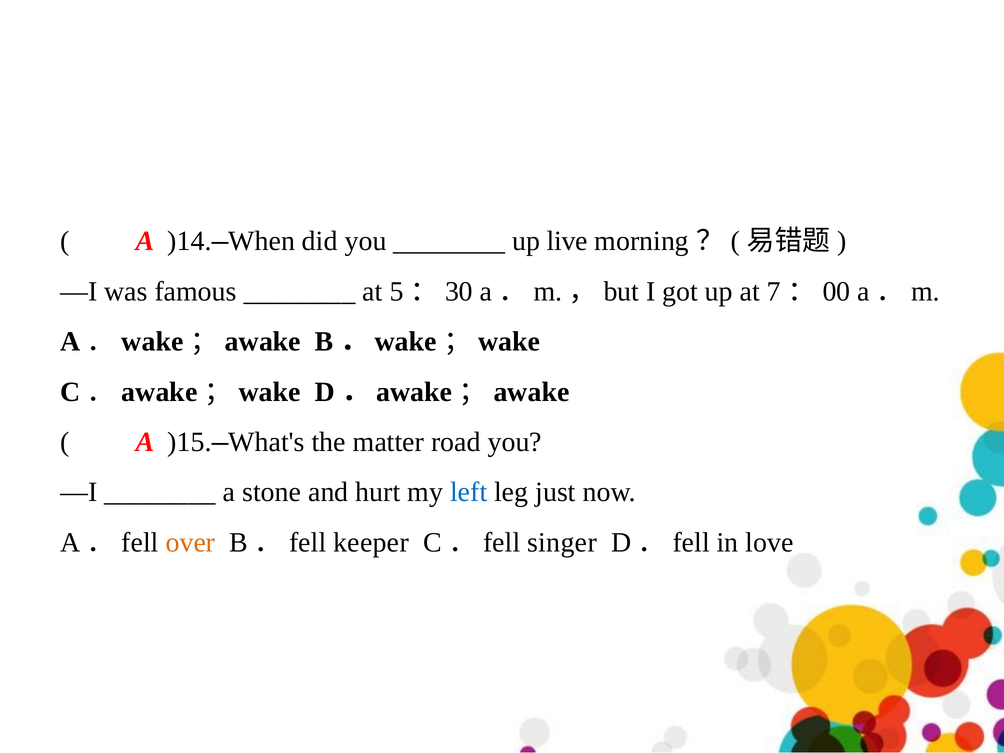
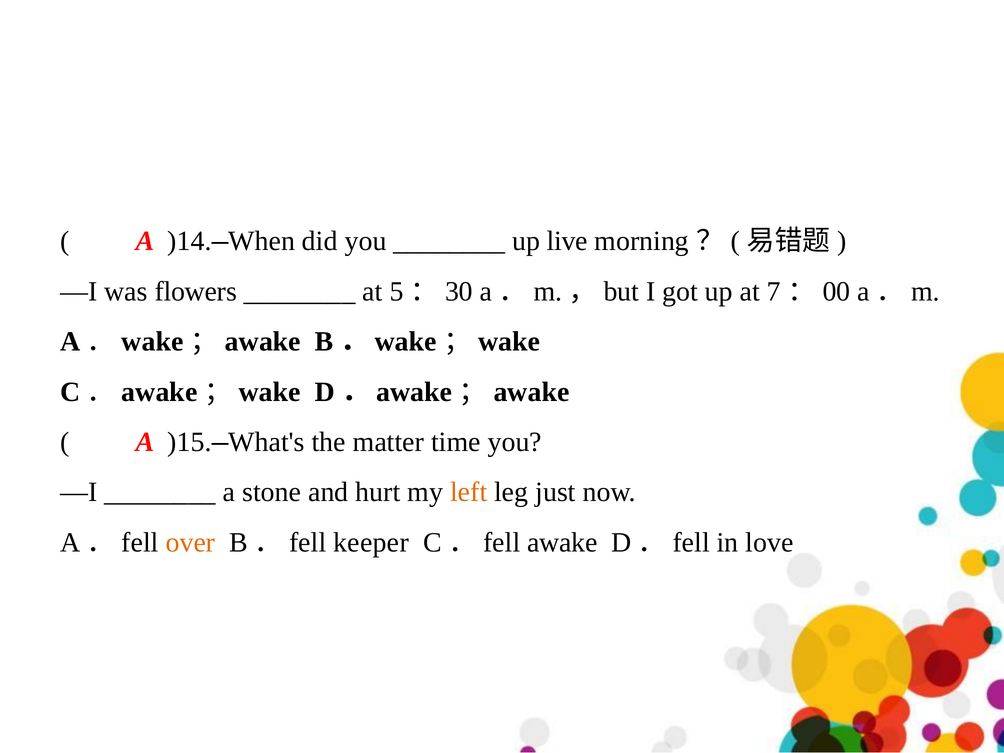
famous: famous -> flowers (196, 291)
road: road -> time (456, 442)
left colour: blue -> orange (469, 492)
singer: singer -> awake (562, 542)
